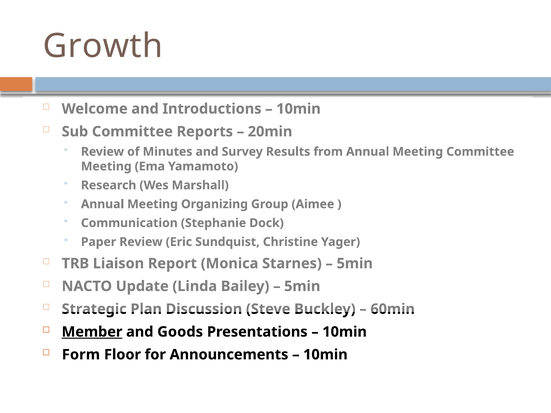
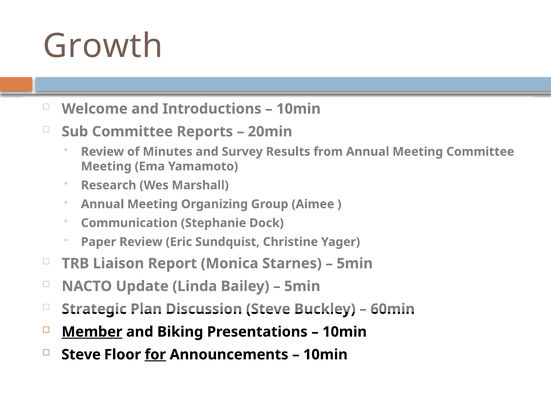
Goods: Goods -> Biking (180, 332)
Form: Form -> Steve (81, 355)
for underline: none -> present (155, 355)
